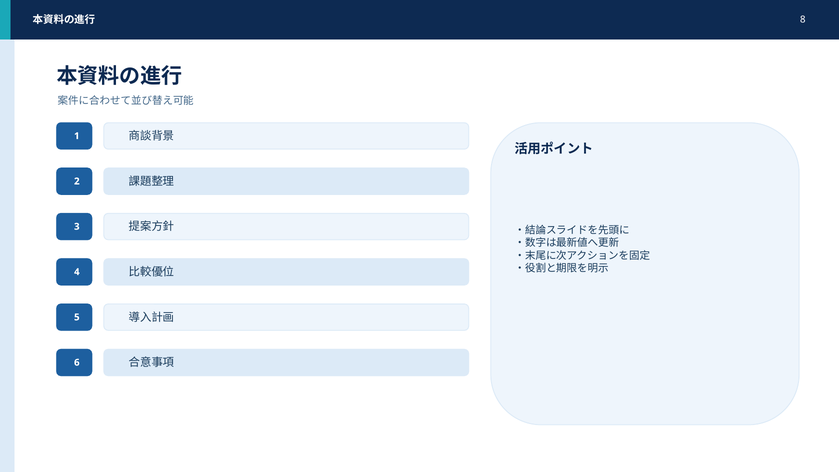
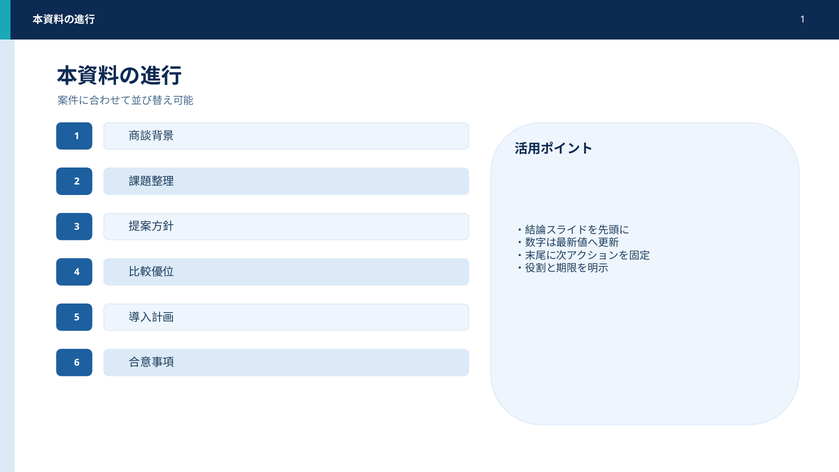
8: 8 -> 1 (803, 20)
